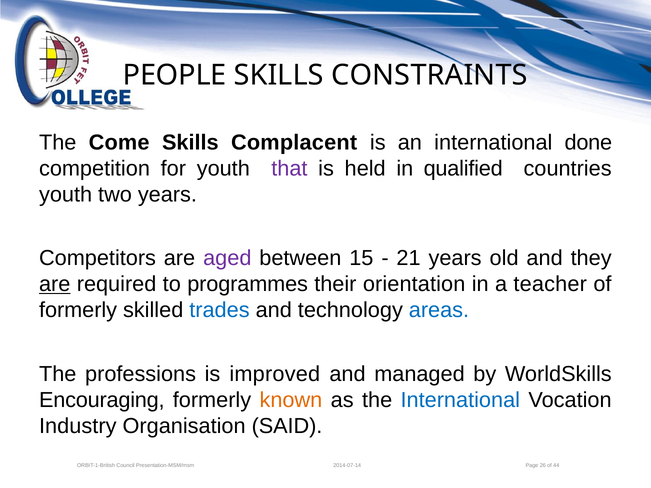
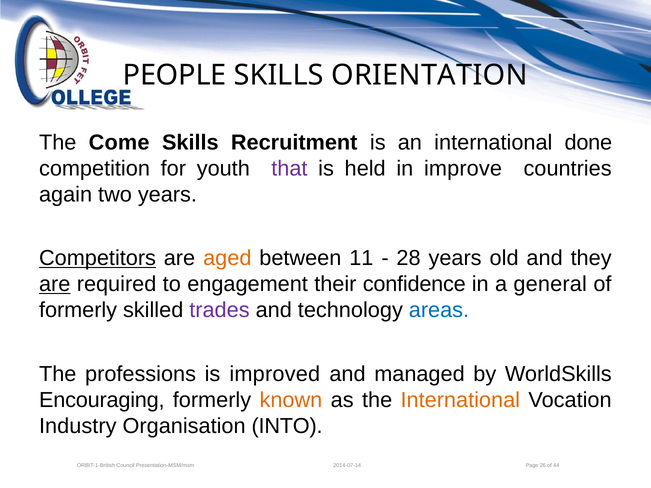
CONSTRAINTS: CONSTRAINTS -> ORIENTATION (429, 75)
Complacent: Complacent -> Recruitment (294, 143)
qualified: qualified -> improve (463, 169)
youth: youth -> again (66, 195)
Competitors underline: none -> present (98, 258)
aged colour: purple -> orange (227, 258)
15: 15 -> 11 (361, 258)
21: 21 -> 28 (409, 258)
programmes: programmes -> engagement (248, 284)
orientation: orientation -> confidence (414, 284)
teacher: teacher -> general (550, 284)
trades colour: blue -> purple (219, 310)
International colour: blue -> orange (460, 400)
SAID: SAID -> INTO (287, 426)
